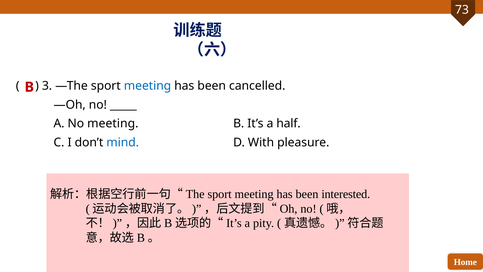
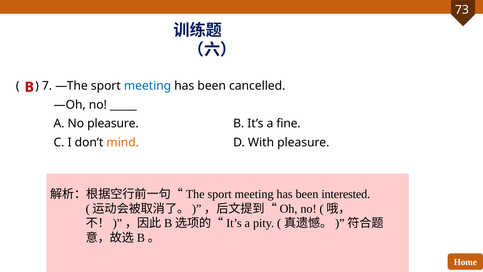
3: 3 -> 7 (47, 86)
No meeting: meeting -> pleasure (113, 123)
half: half -> fine (288, 123)
mind colour: blue -> orange (123, 142)
